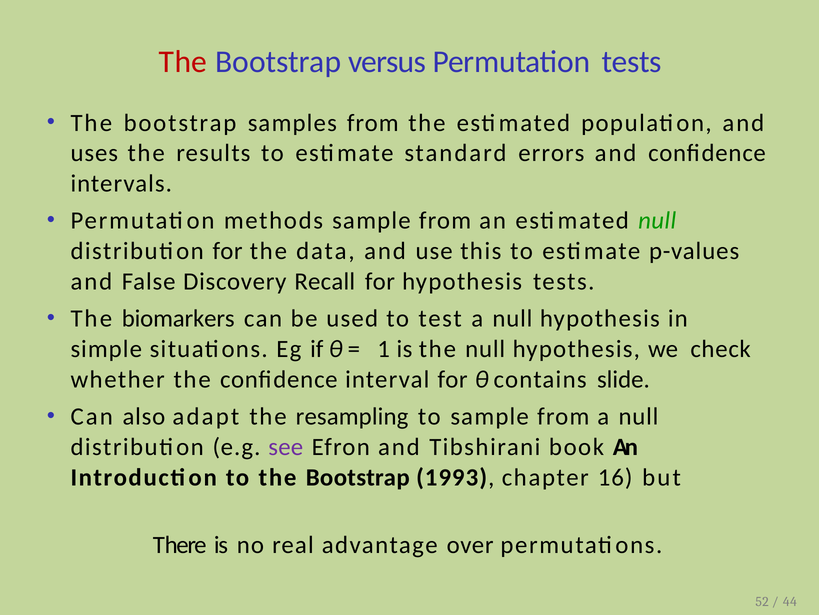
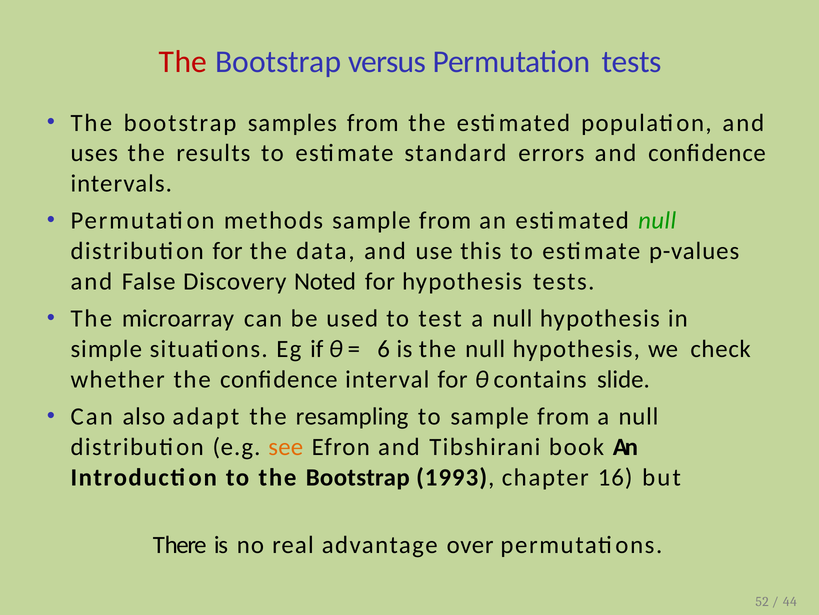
Recall: Recall -> Noted (325, 281)
biomarkers: biomarkers -> microarray (178, 319)
1: 1 -> 6 (384, 349)
see colour: purple -> orange (286, 447)
